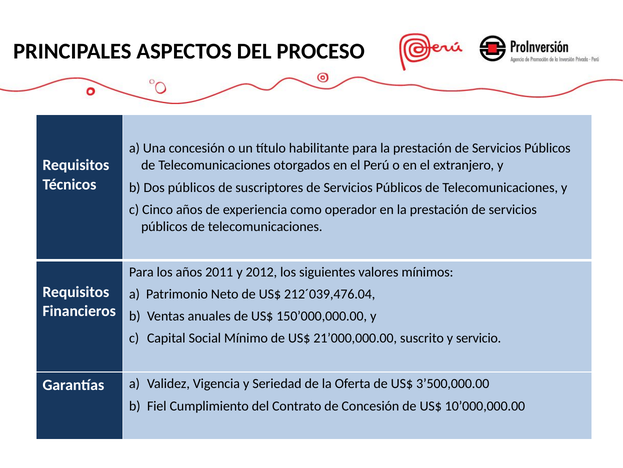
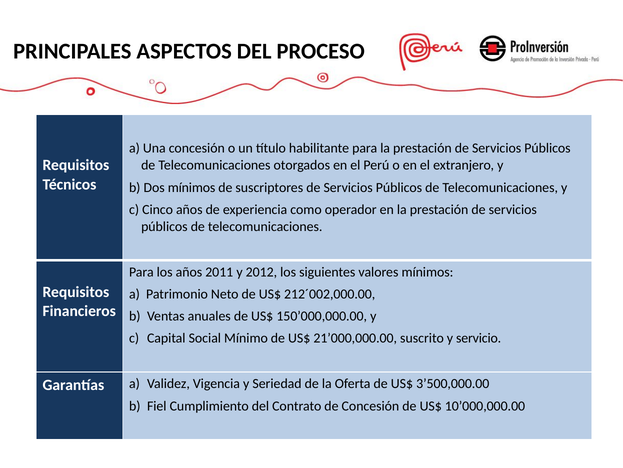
Dos públicos: públicos -> mínimos (192, 187)
212´039,476.04: 212´039,476.04 -> 212´002,000.00 (330, 294)
